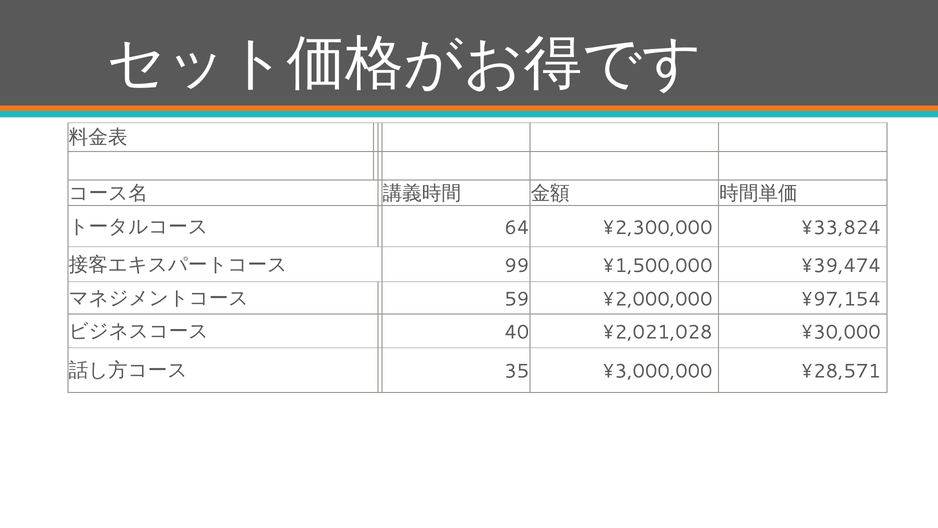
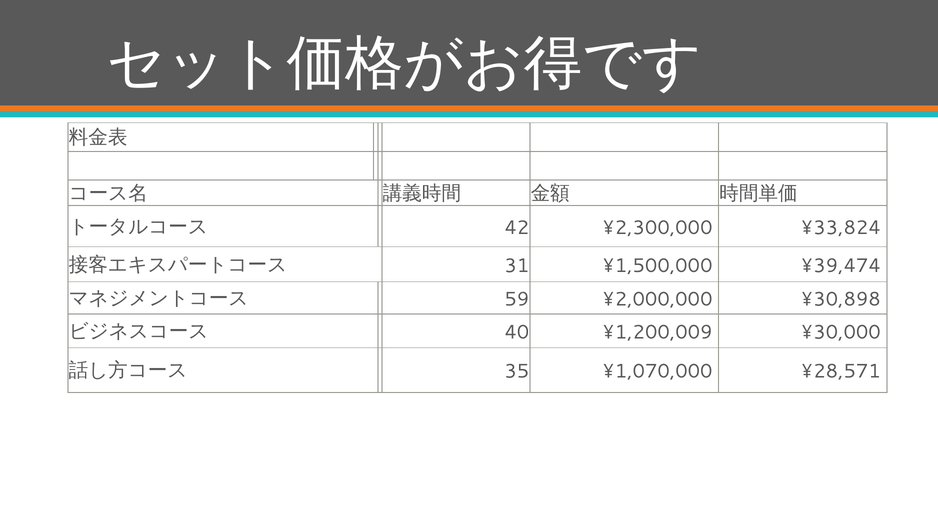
64: 64 -> 42 (517, 227)
99: 99 -> 31 (517, 266)
¥97,154: ¥97,154 -> ¥30,898 (841, 299)
¥2,021,028: ¥2,021,028 -> ¥1,200,009 (657, 332)
¥3,000,000: ¥3,000,000 -> ¥1,070,000 (657, 371)
